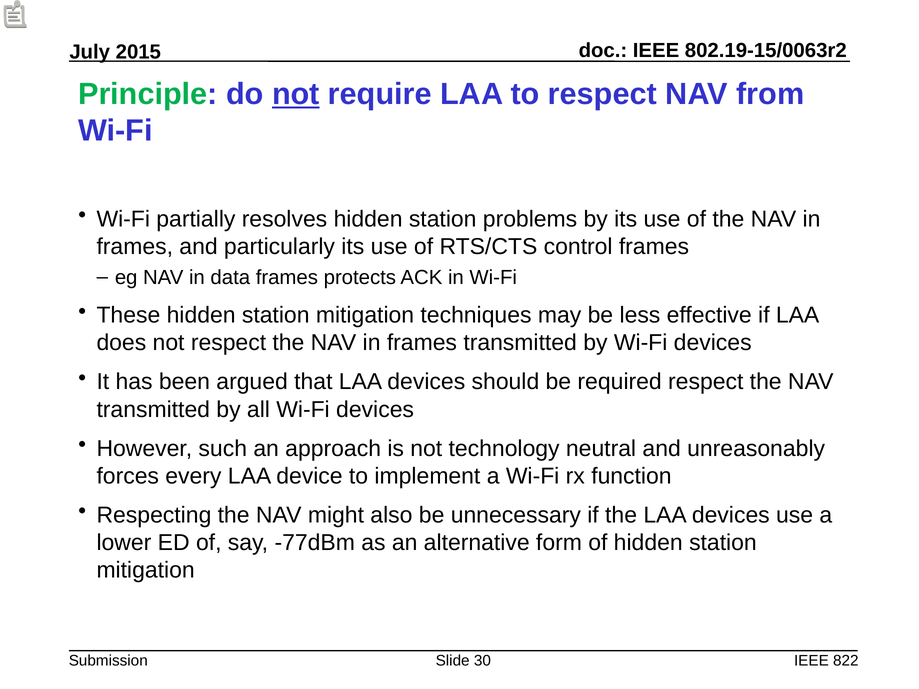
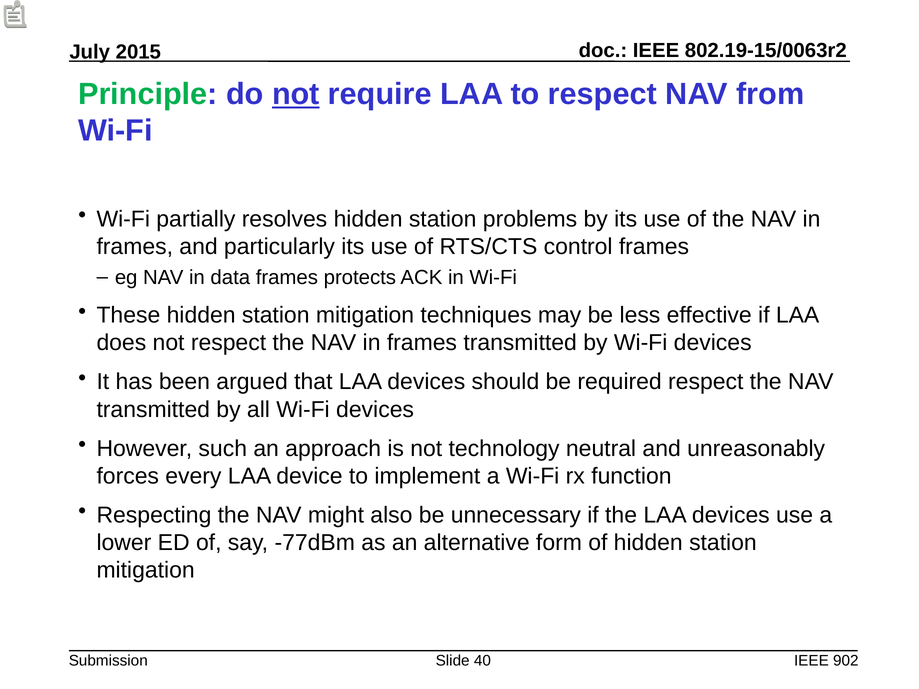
30: 30 -> 40 (482, 661)
822: 822 -> 902 (846, 661)
